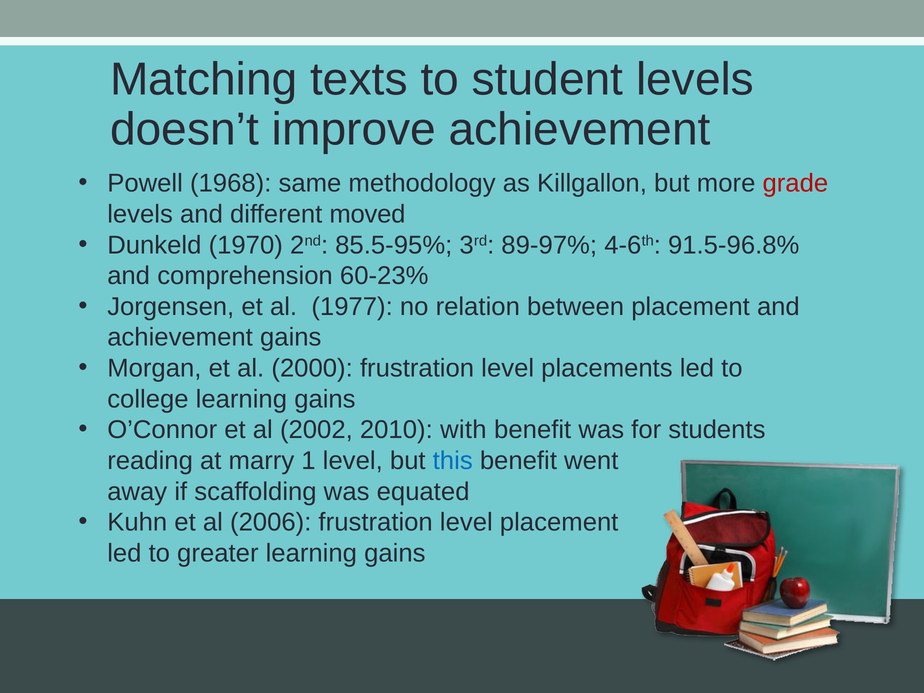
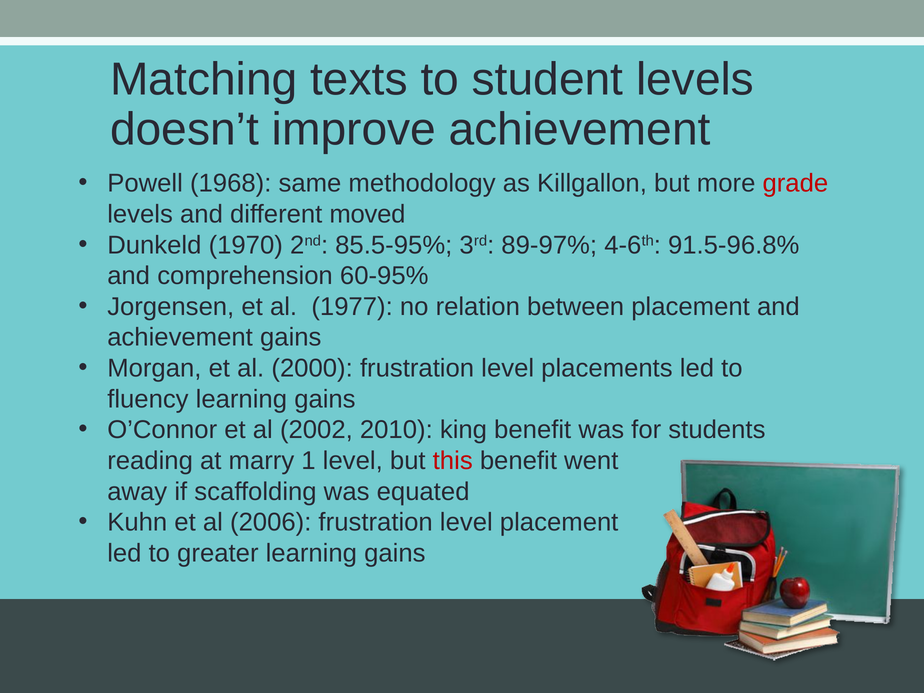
60-23%: 60-23% -> 60-95% (384, 276)
college: college -> fluency (148, 399)
with: with -> king (463, 430)
this colour: blue -> red (453, 461)
